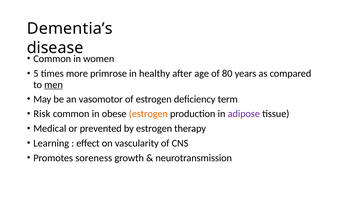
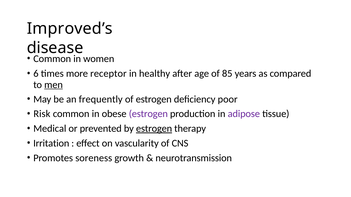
Dementia’s: Dementia’s -> Improved’s (70, 29)
5: 5 -> 6 (36, 74)
primrose: primrose -> receptor (108, 74)
80: 80 -> 85 (227, 74)
vasomotor: vasomotor -> frequently (101, 99)
term: term -> poor (228, 99)
estrogen colour: orange -> purple (148, 114)
estrogen underline: none -> present (154, 129)
Learning: Learning -> Irritation (51, 144)
